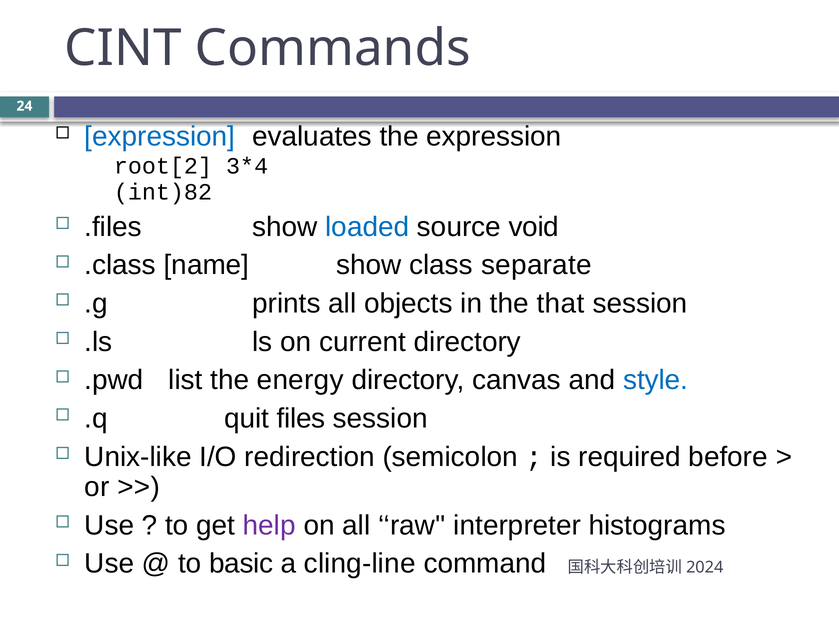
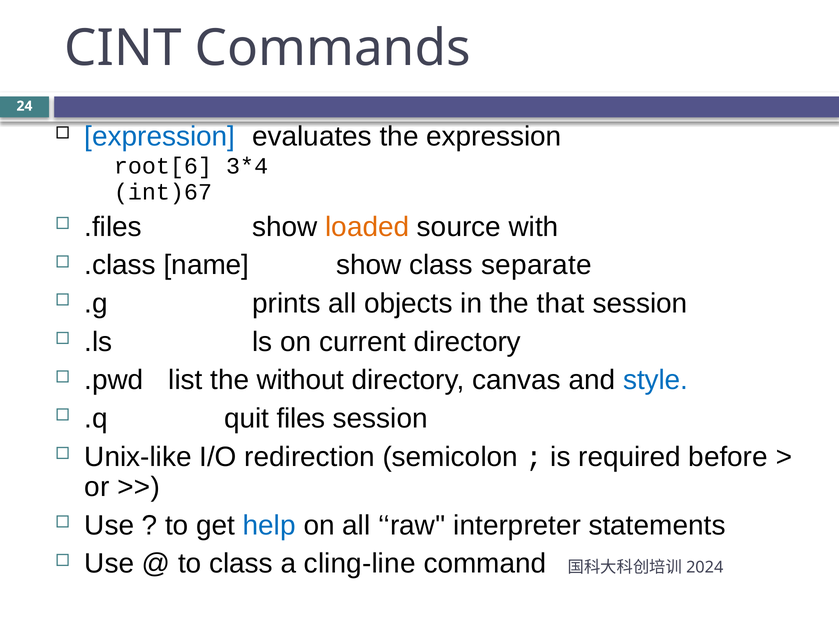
root[2: root[2 -> root[6 (163, 166)
int)82: int)82 -> int)67 (163, 192)
loaded colour: blue -> orange (367, 227)
void: void -> with (534, 227)
energy: energy -> without (300, 380)
help colour: purple -> blue (269, 526)
histograms: histograms -> statements (657, 526)
to basic: basic -> class (241, 564)
